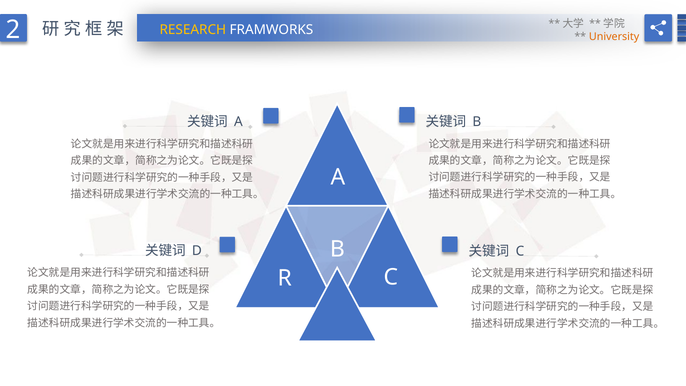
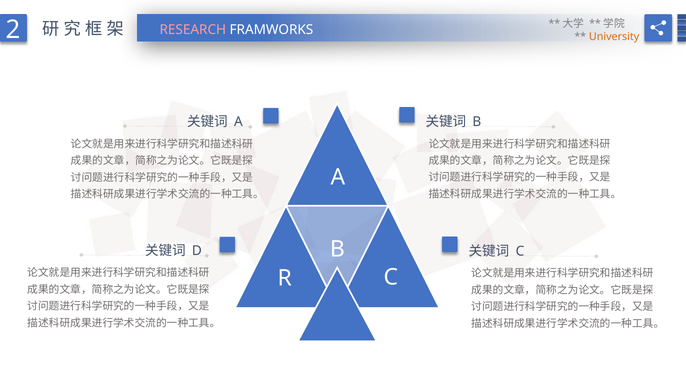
RESEARCH colour: yellow -> pink (193, 30)
